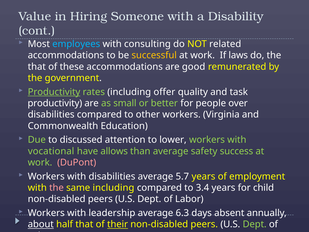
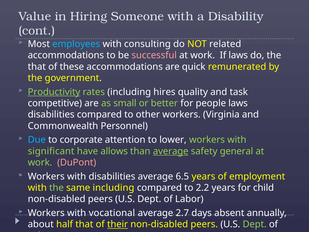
successful colour: yellow -> pink (154, 55)
good: good -> quick (194, 67)
offer: offer -> hires (164, 92)
productivity: productivity -> competitive (55, 103)
people over: over -> laws (238, 103)
Education: Education -> Personnel (124, 126)
Due colour: light green -> light blue (37, 140)
discussed: discussed -> corporate (81, 140)
vocational: vocational -> significant (51, 151)
average underline: none -> present (171, 151)
success: success -> general (236, 151)
5.7: 5.7 -> 6.5 (182, 176)
the colour: pink -> light green (56, 188)
3.4: 3.4 -> 2.2 (202, 188)
leadership: leadership -> vocational (112, 213)
6.3: 6.3 -> 2.7 (182, 213)
about underline: present -> none (41, 224)
